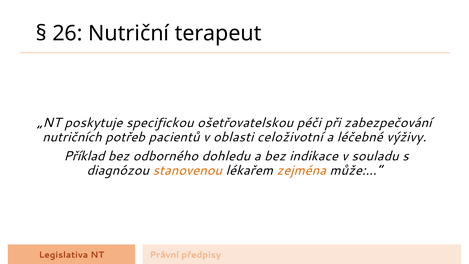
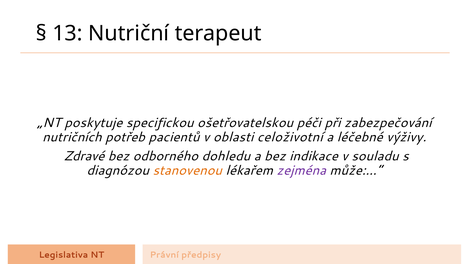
26: 26 -> 13 (68, 33)
Příklad: Příklad -> Zdravé (84, 156)
zejména colour: orange -> purple (301, 170)
